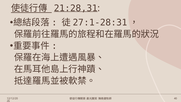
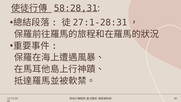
21:28,31: 21:28,31 -> 58:28,31 (76, 8)
